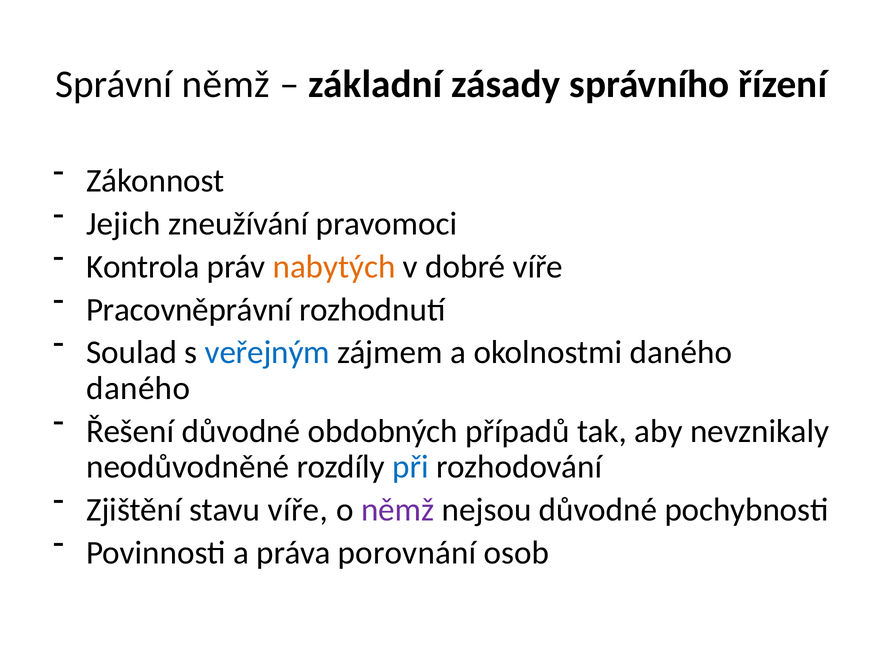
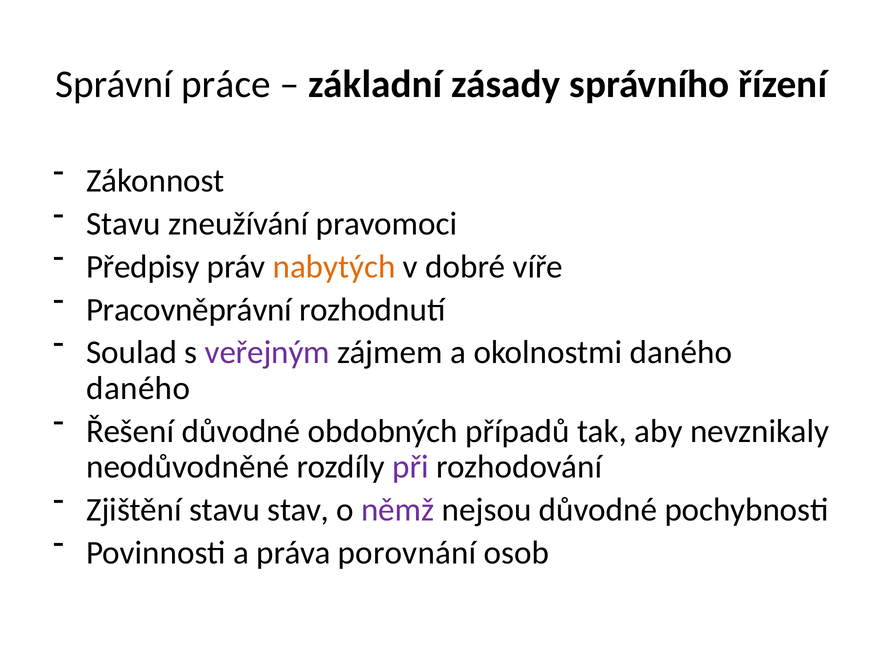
Správní němž: němž -> práce (226, 84)
Jejich: Jejich -> Stavu (123, 224)
Kontrola: Kontrola -> Předpisy (143, 267)
veřejným colour: blue -> purple (267, 353)
při colour: blue -> purple (411, 467)
stavu víře: víře -> stav (298, 510)
